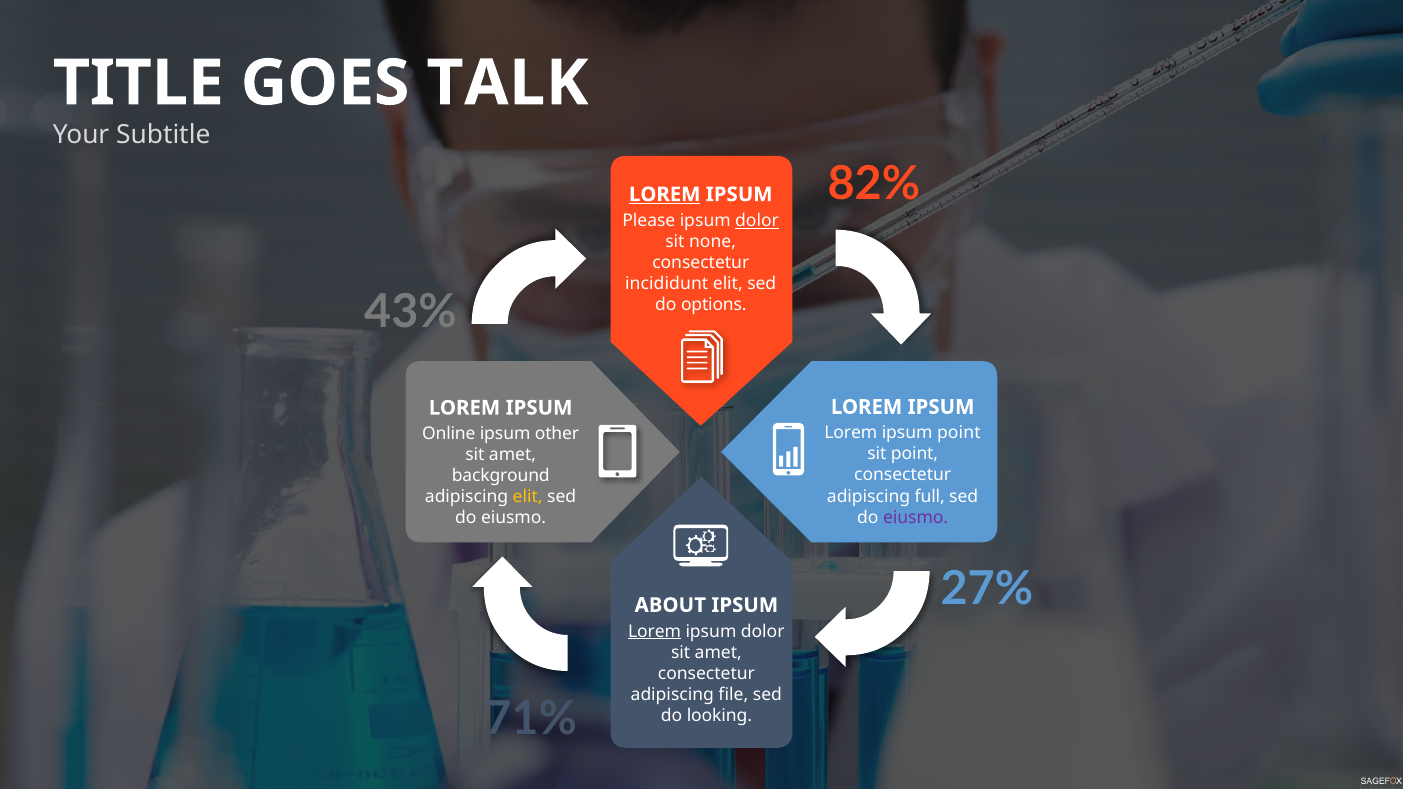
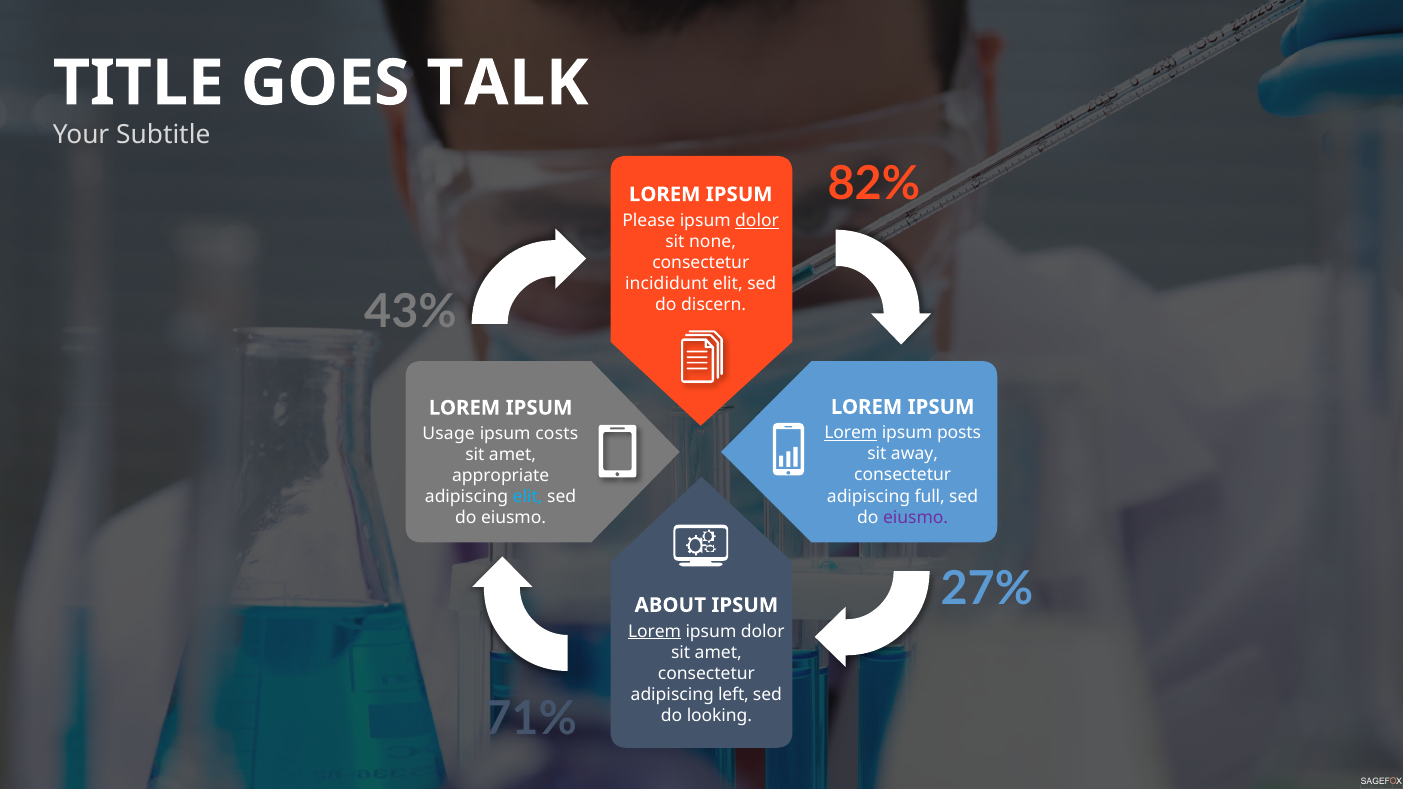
LOREM underline: present -> none (665, 194)
options: options -> discern (714, 305)
Lorem underline: none -> present (851, 433)
ipsum point: point -> posts (959, 433)
Online: Online -> Usage (449, 434)
other: other -> costs (557, 434)
sit point: point -> away (914, 454)
background: background -> appropriate (501, 476)
elit colour: yellow -> light blue (528, 497)
file: file -> left (733, 695)
